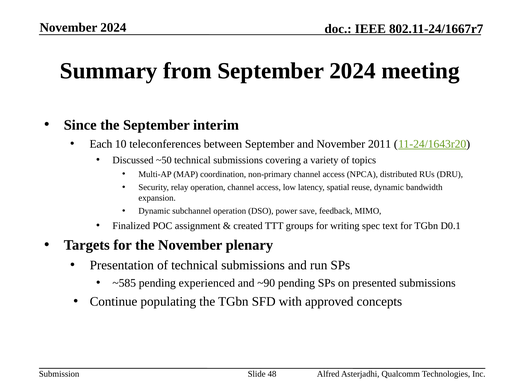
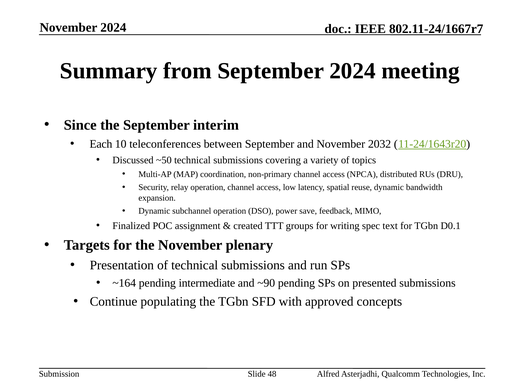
2011: 2011 -> 2032 (380, 144)
~585: ~585 -> ~164 (124, 283)
experienced: experienced -> intermediate (207, 283)
